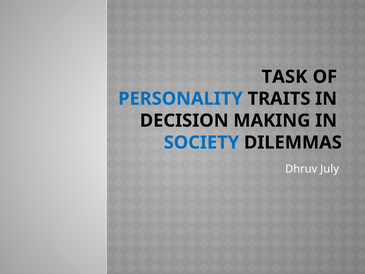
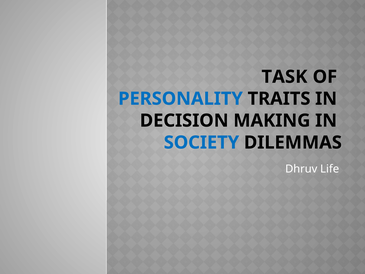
July: July -> Life (330, 169)
